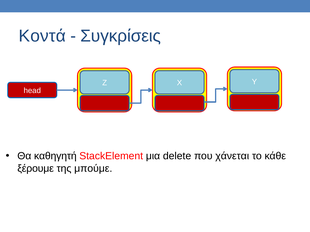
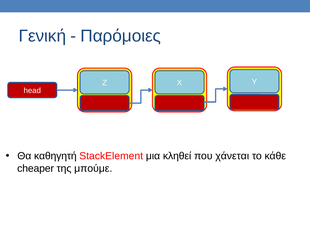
Κοντά: Κοντά -> Γενική (42, 36)
Συγκρίσεις: Συγκρίσεις -> Παρόμοιες (121, 36)
delete: delete -> κληθεί (177, 156)
ξέρουμε: ξέρουμε -> cheaper (36, 169)
